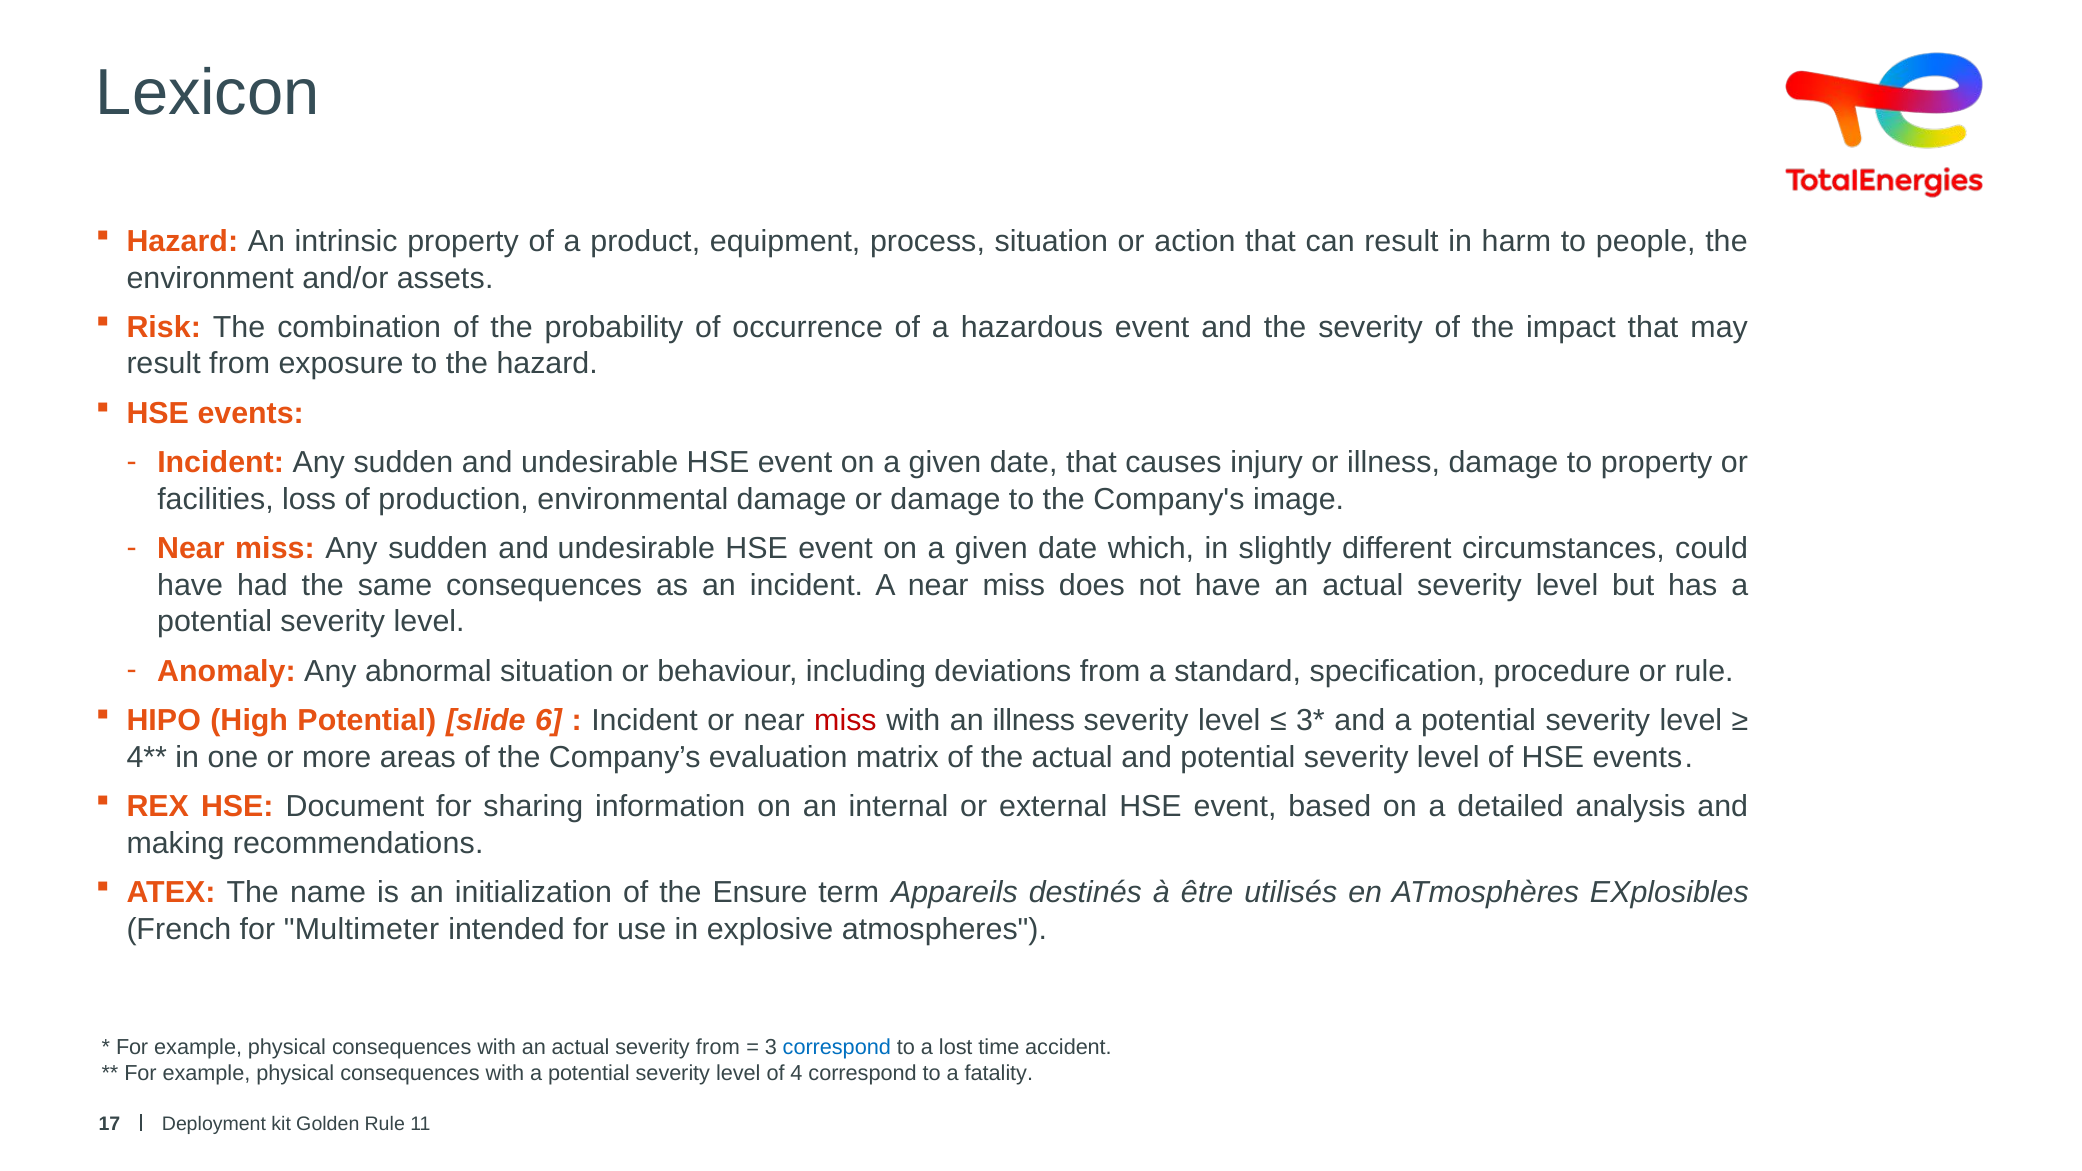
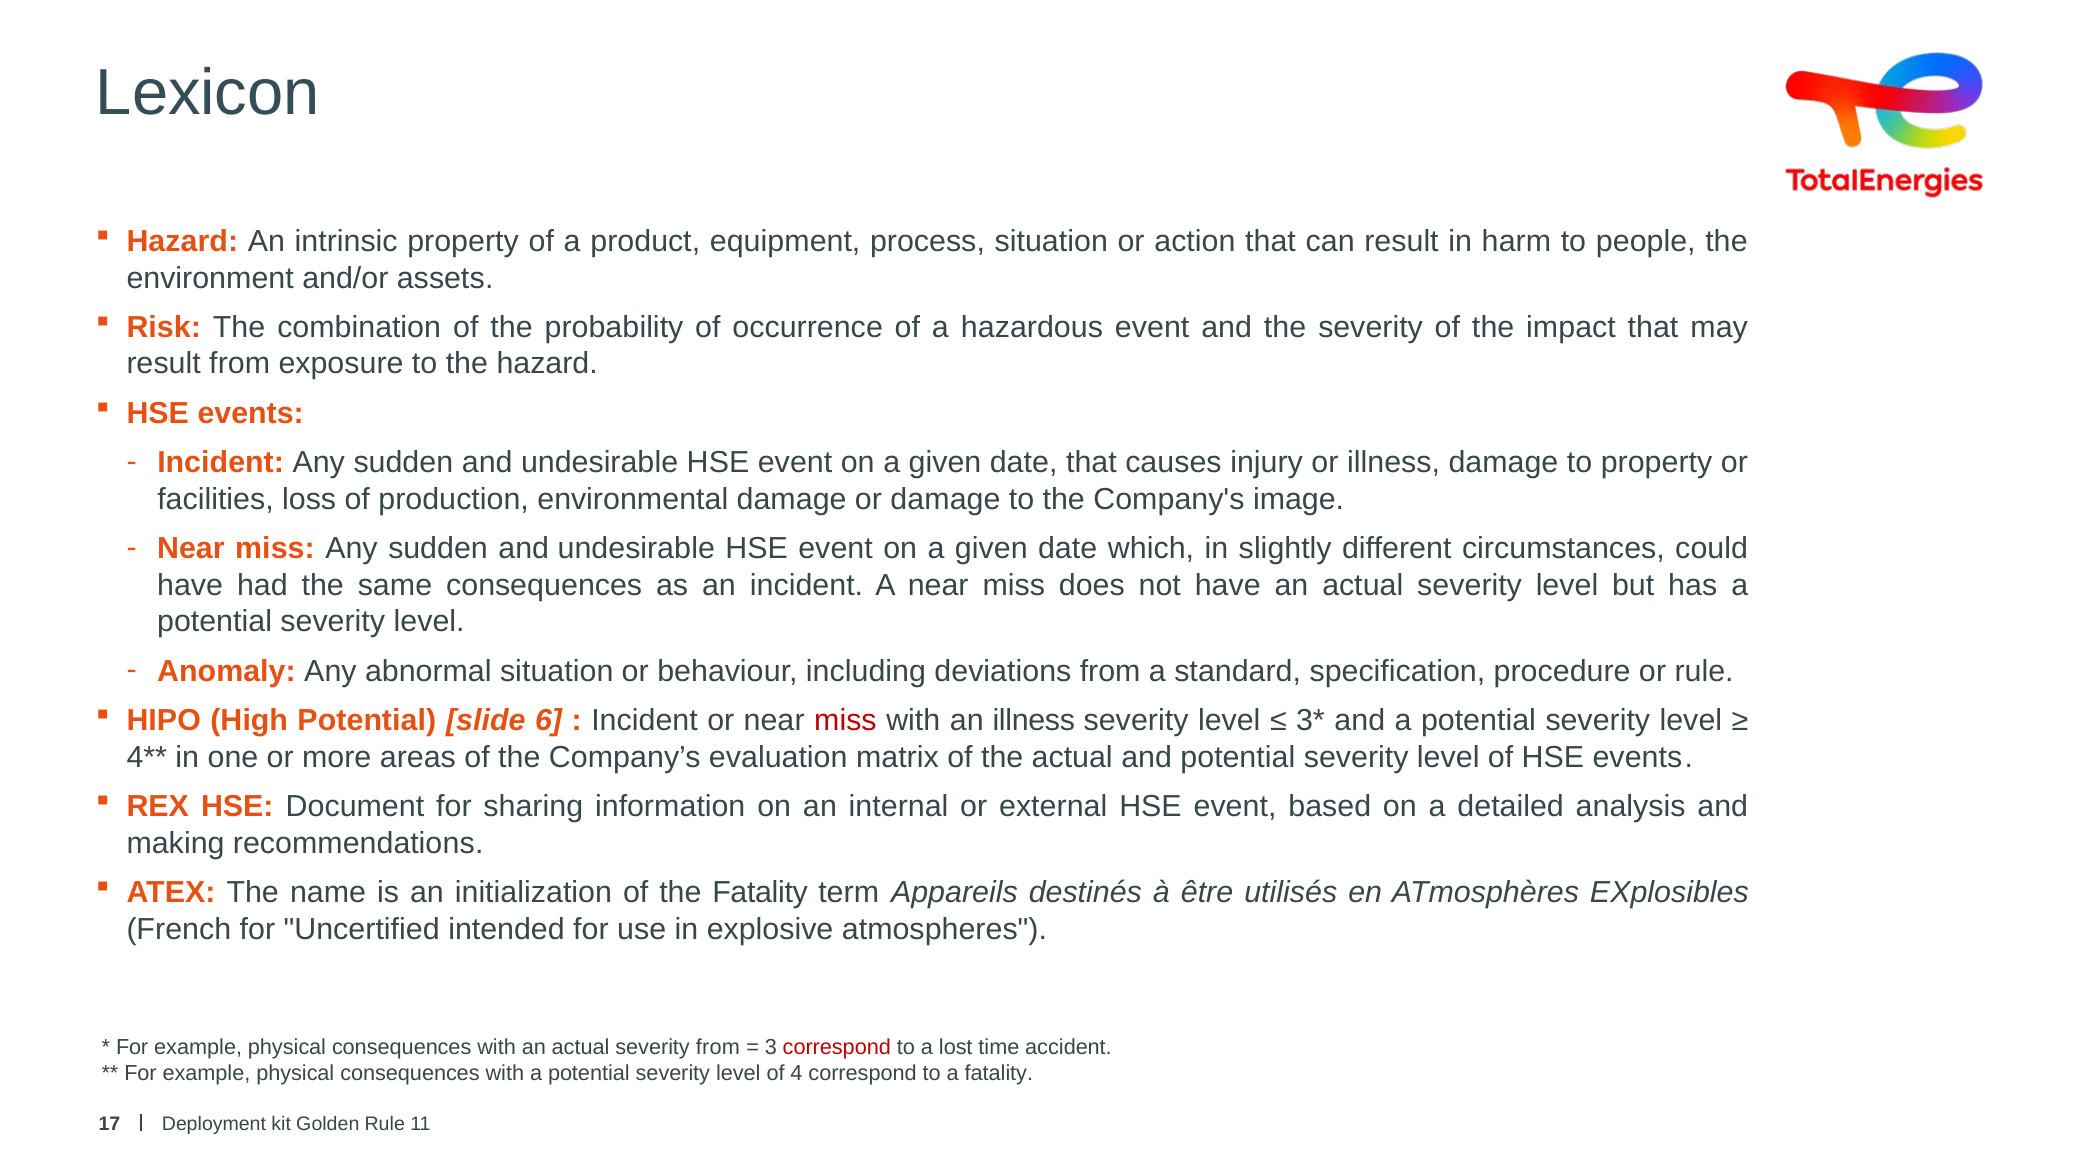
the Ensure: Ensure -> Fatality (760, 893)
Multimeter: Multimeter -> Uncertified (362, 929)
correspond colour: blue -> red (837, 1047)
